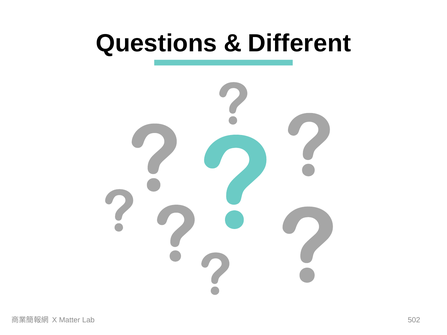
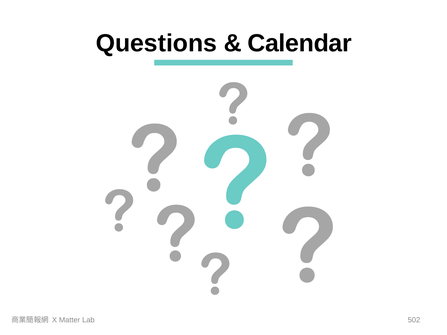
Different: Different -> Calendar (300, 44)
